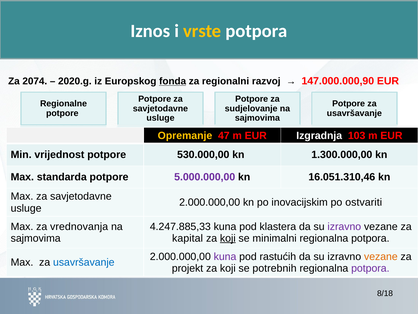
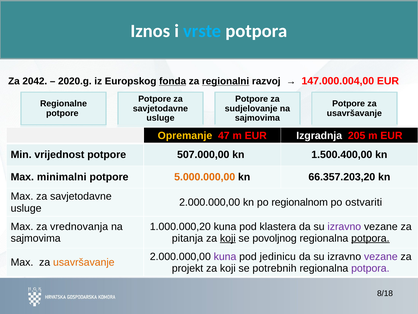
vrste colour: yellow -> light blue (202, 31)
2074: 2074 -> 2042 (35, 81)
regionalni underline: none -> present (226, 81)
147.000.000,90: 147.000.000,90 -> 147.000.004,00 (338, 81)
103: 103 -> 205 (357, 135)
530.000,00: 530.000,00 -> 507.000,00 (203, 155)
1.300.000,00: 1.300.000,00 -> 1.500.400,00 (342, 155)
standarda: standarda -> minimalni (62, 177)
5.000.000,00 colour: purple -> orange (205, 177)
16.051.310,46: 16.051.310,46 -> 66.357.203,20 (342, 177)
inovacijskim: inovacijskim -> regionalnom (300, 202)
4.247.885,33: 4.247.885,33 -> 1.000.000,20 (180, 226)
kapital: kapital -> pitanja (188, 238)
minimalni: minimalni -> povoljnog (275, 238)
potpora underline: none -> present (370, 238)
rastućih: rastućih -> jedinicu (278, 256)
vezane colour: orange -> purple (381, 256)
usavršavanje colour: blue -> orange (84, 262)
